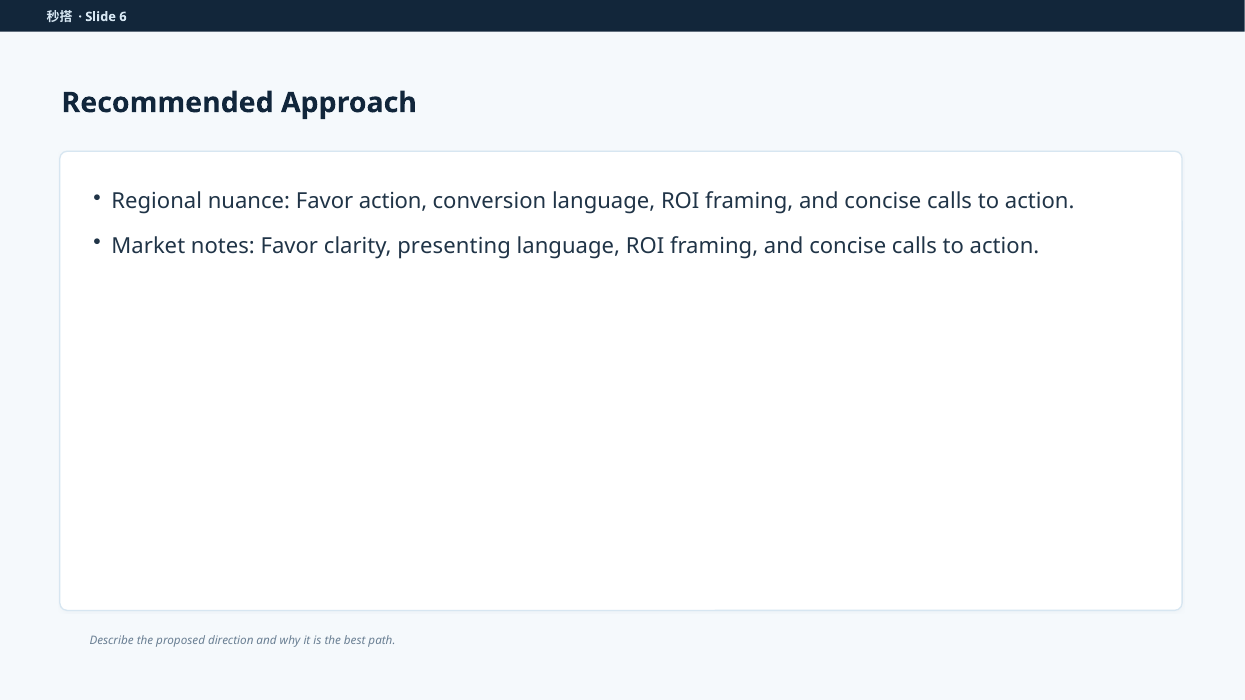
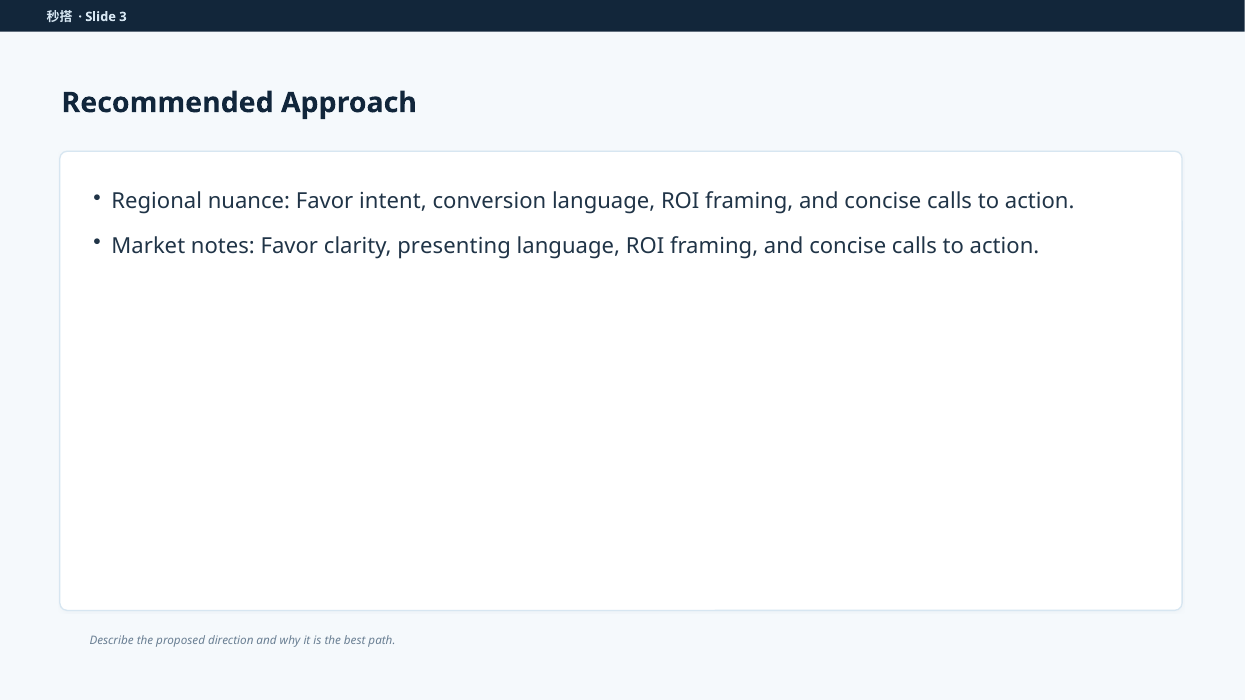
6: 6 -> 3 (123, 17)
Favor action: action -> intent (393, 201)
